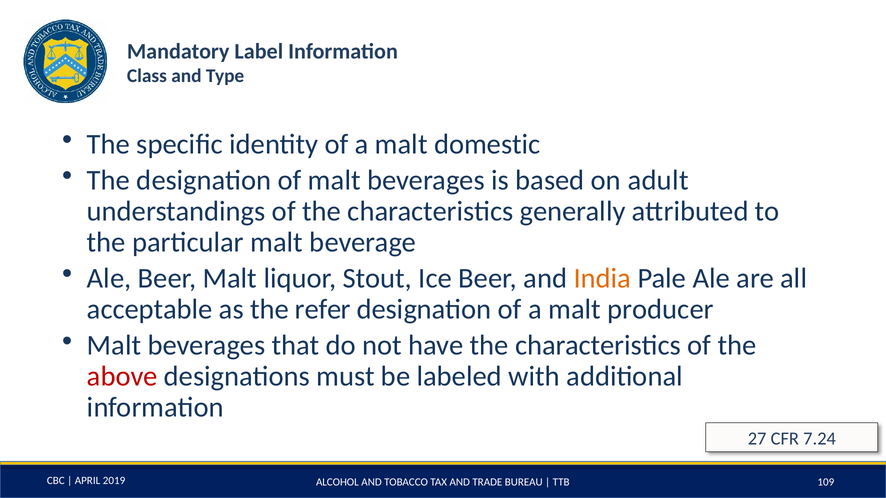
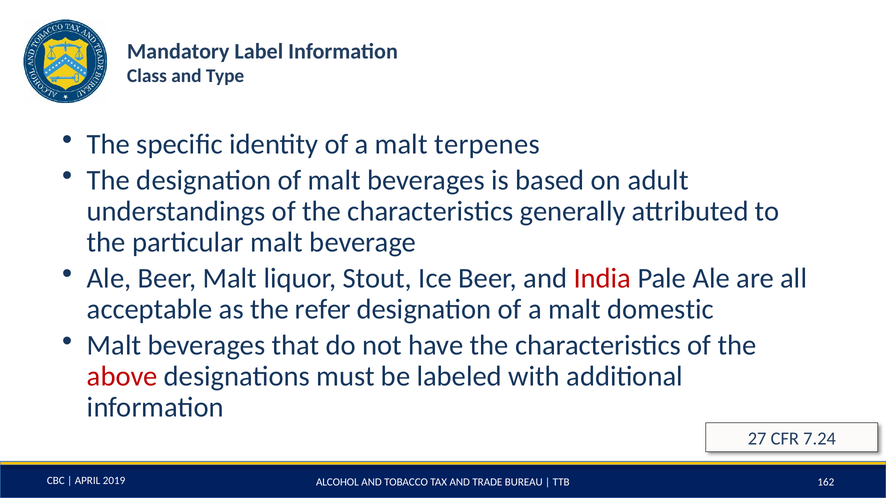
domestic: domestic -> terpenes (487, 144)
India colour: orange -> red (602, 279)
producer: producer -> domestic (660, 310)
109: 109 -> 162 (826, 482)
